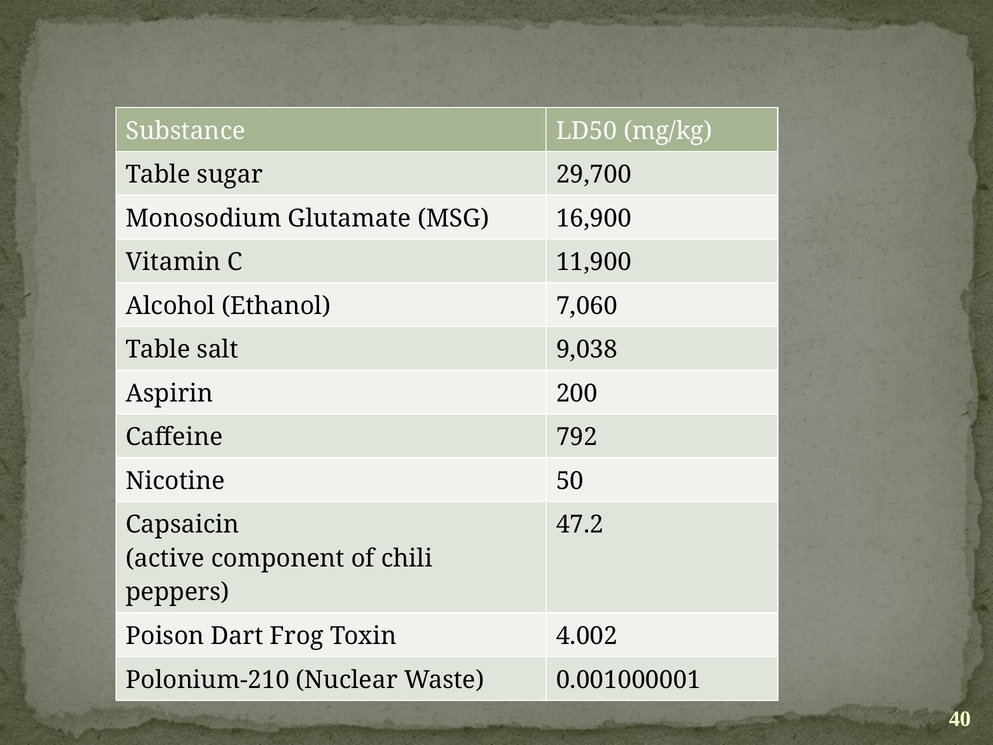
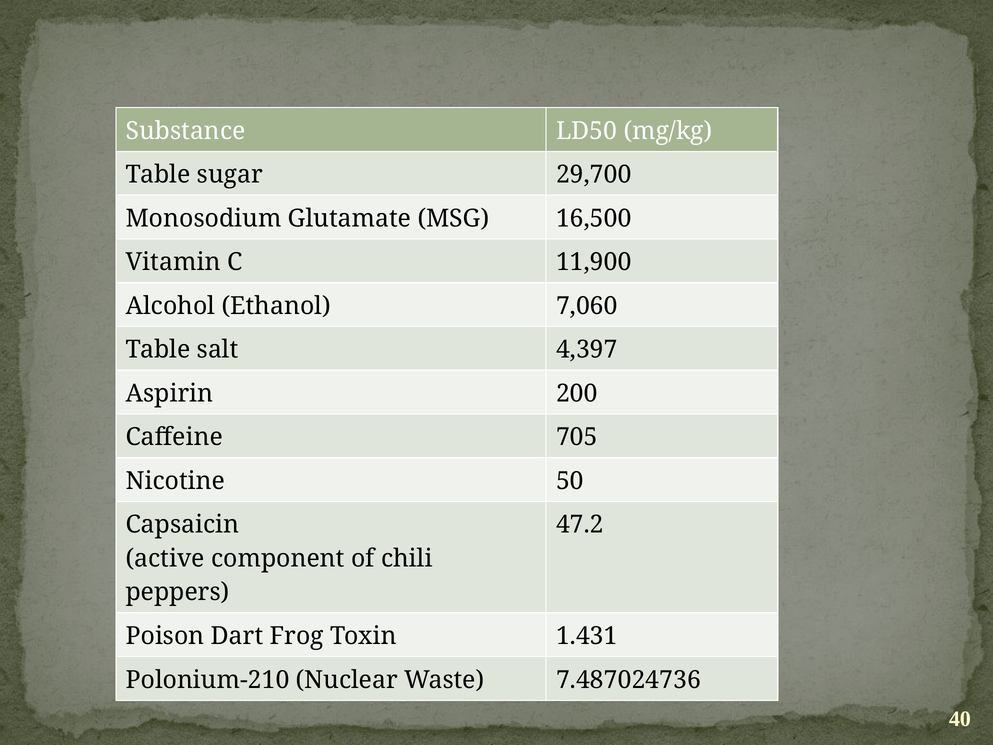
16,900: 16,900 -> 16,500 (594, 218)
9,038: 9,038 -> 4,397 (587, 350)
792: 792 -> 705 (577, 437)
4.002: 4.002 -> 1.431 (587, 636)
0.001000001: 0.001000001 -> 7.487024736 (628, 680)
